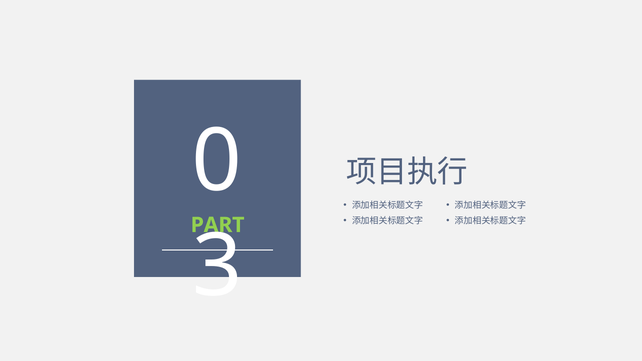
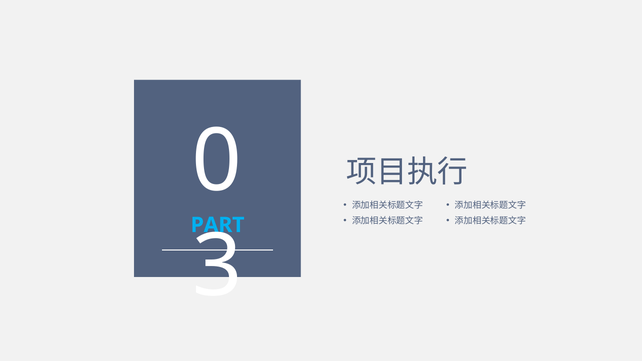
PART colour: light green -> light blue (218, 225)
